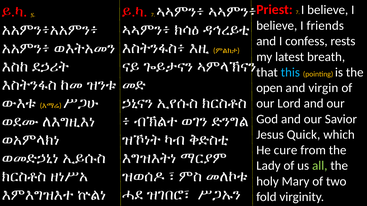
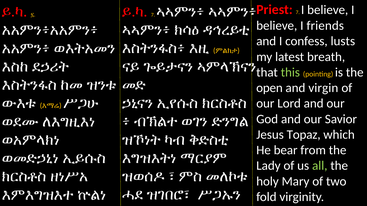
rests: rests -> lusts (343, 41)
this colour: light blue -> light green (290, 72)
Quick: Quick -> Topaz (304, 135)
cure: cure -> bear (286, 150)
